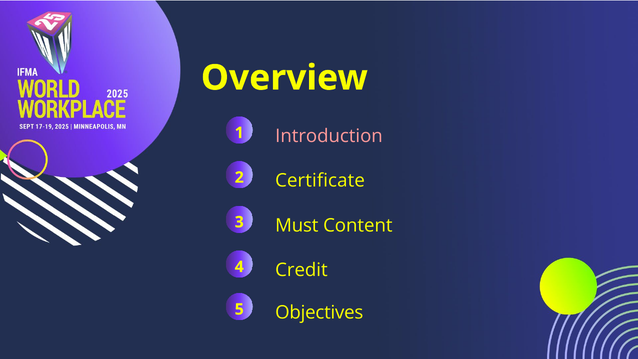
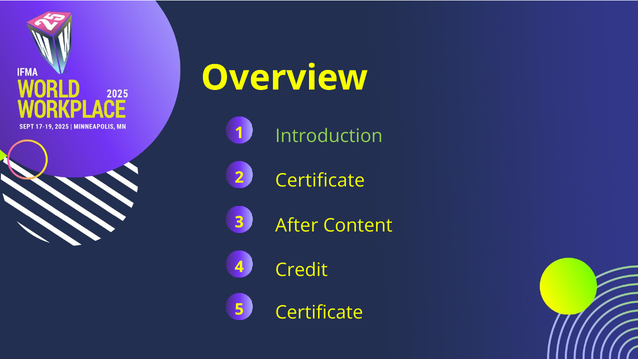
Introduction colour: pink -> light green (329, 136)
Must: Must -> After (297, 225)
Objectives: Objectives -> Certificate (319, 313)
